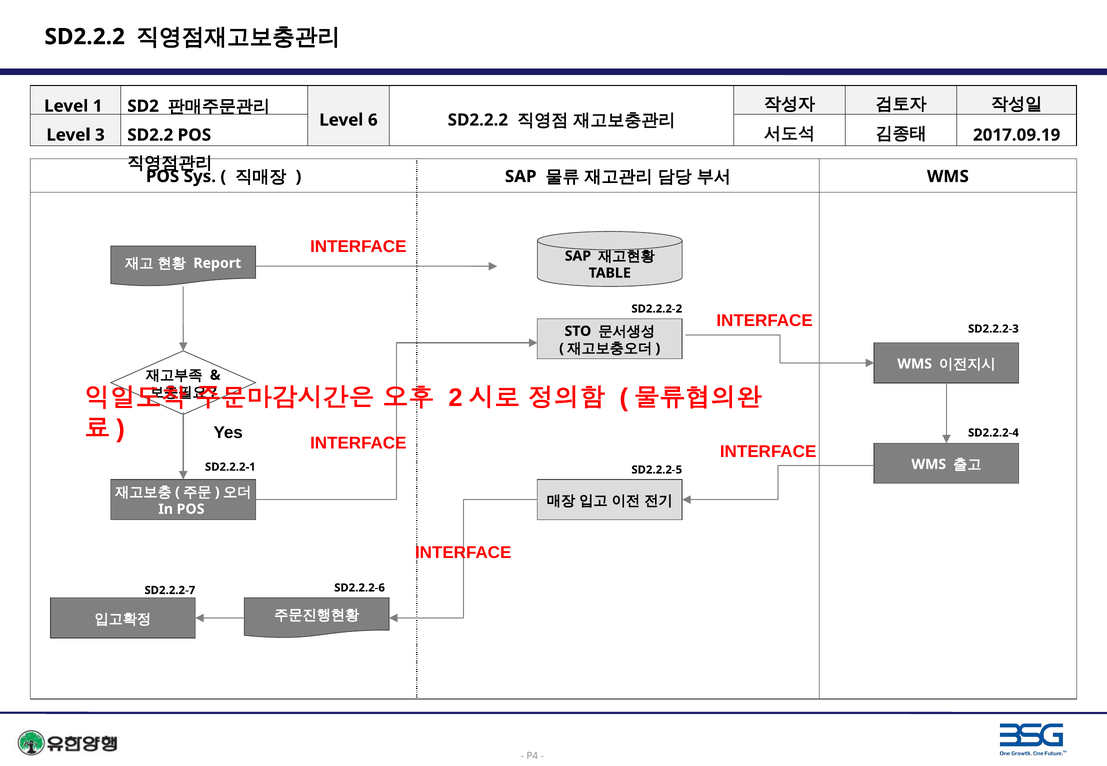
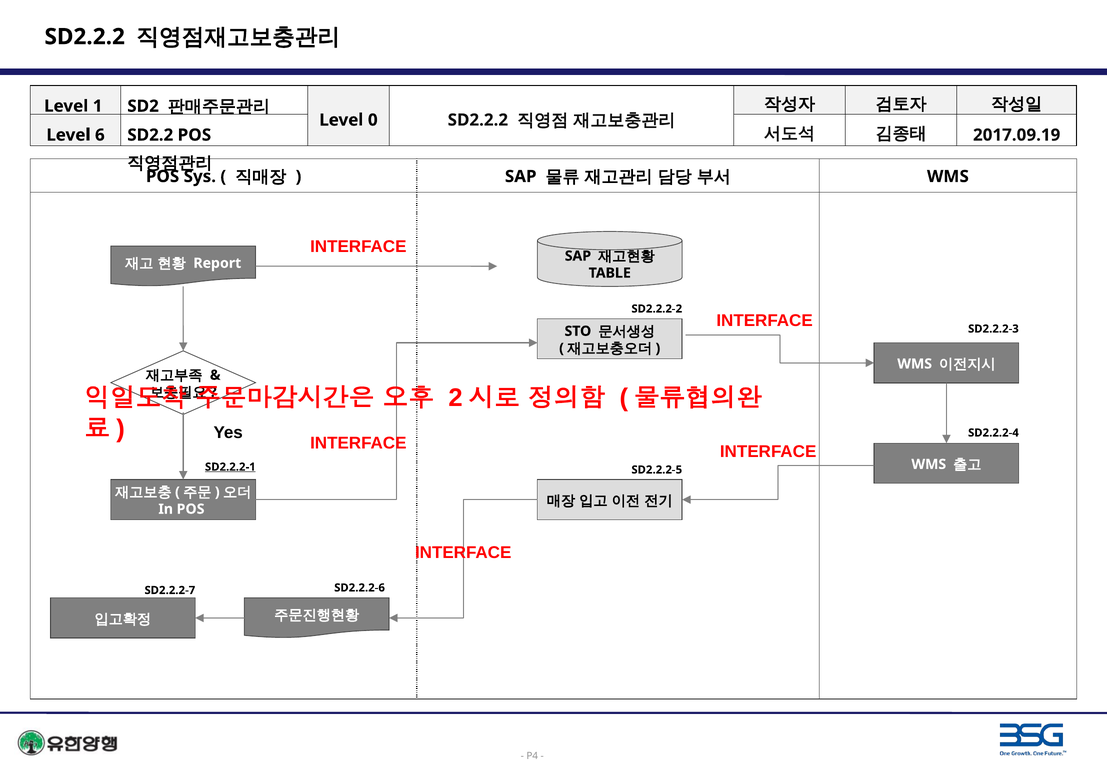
6: 6 -> 0 (373, 120)
3: 3 -> 6 (100, 135)
SD2.2.2-1 underline: none -> present (230, 467)
